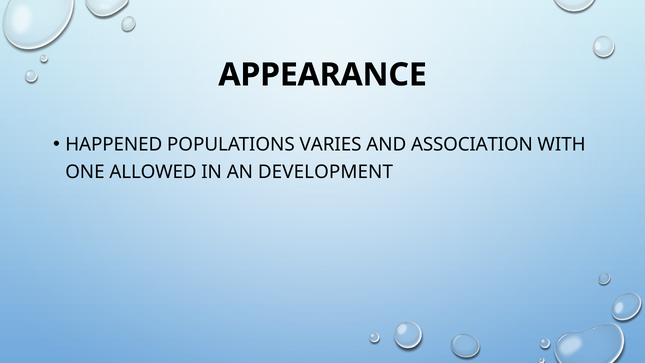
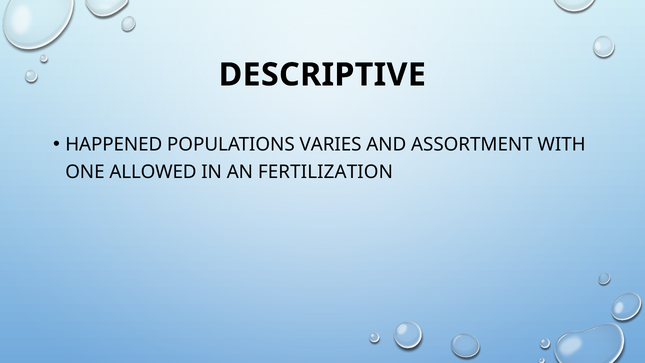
APPEARANCE: APPEARANCE -> DESCRIPTIVE (322, 75)
ASSOCIATION: ASSOCIATION -> ASSORTMENT (472, 145)
DEVELOPMENT: DEVELOPMENT -> FERTILIZATION (325, 172)
